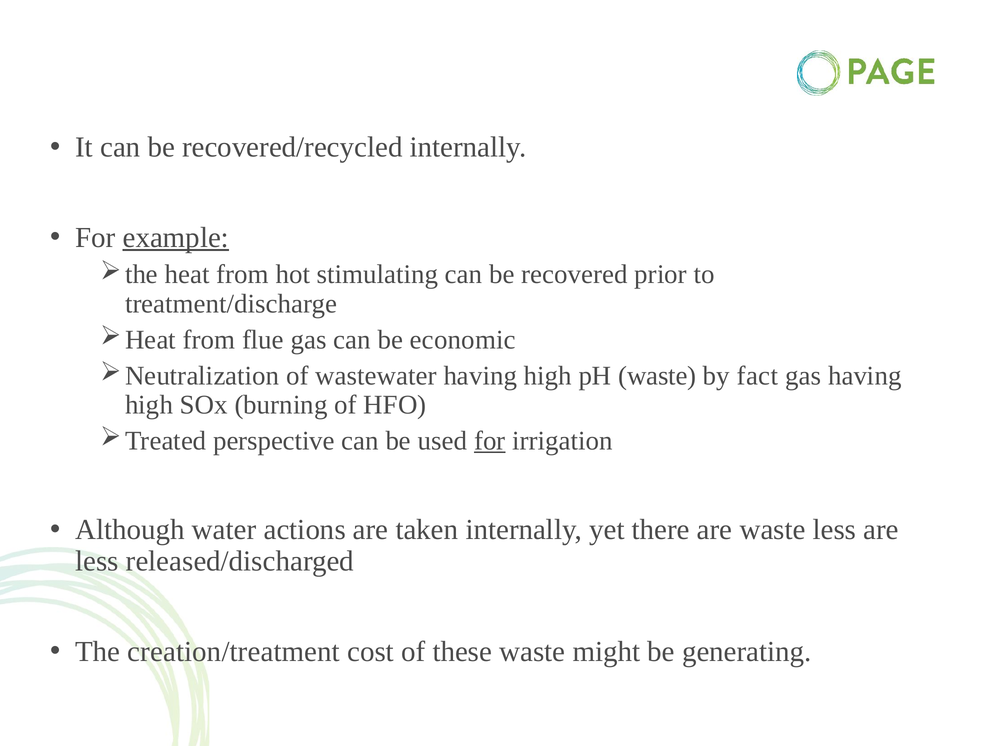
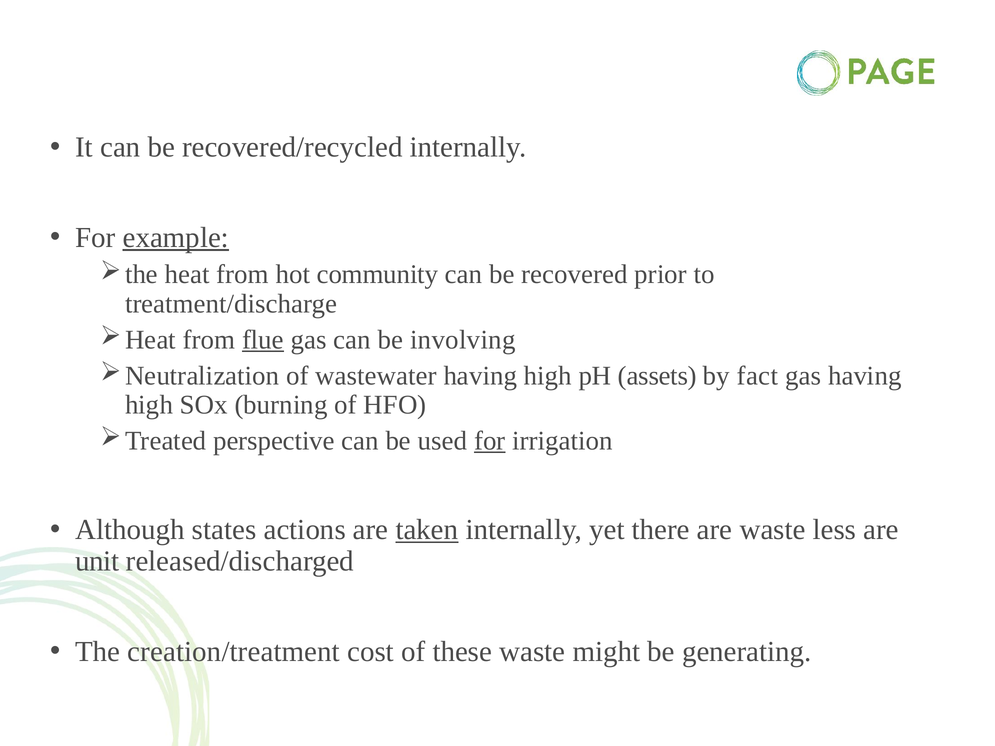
stimulating: stimulating -> community (378, 275)
flue underline: none -> present (263, 340)
economic: economic -> involving (463, 340)
pH waste: waste -> assets (657, 376)
water: water -> states (224, 530)
taken underline: none -> present (427, 530)
less: less -> unit (97, 561)
